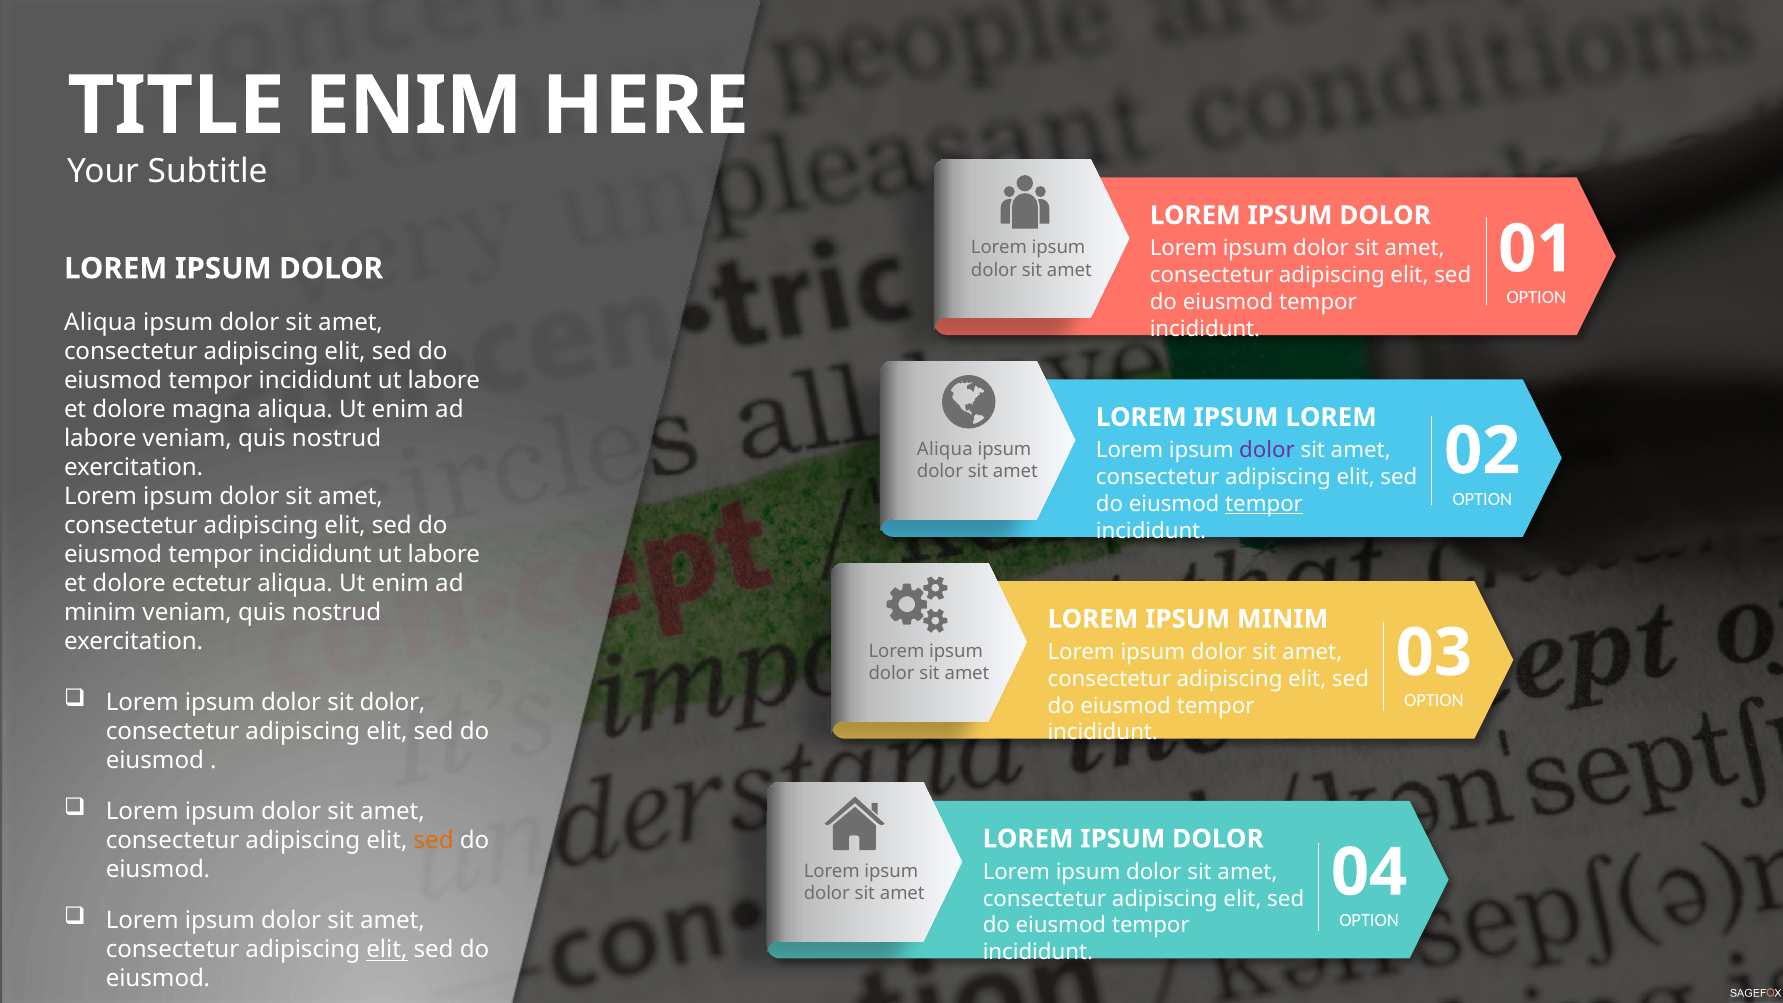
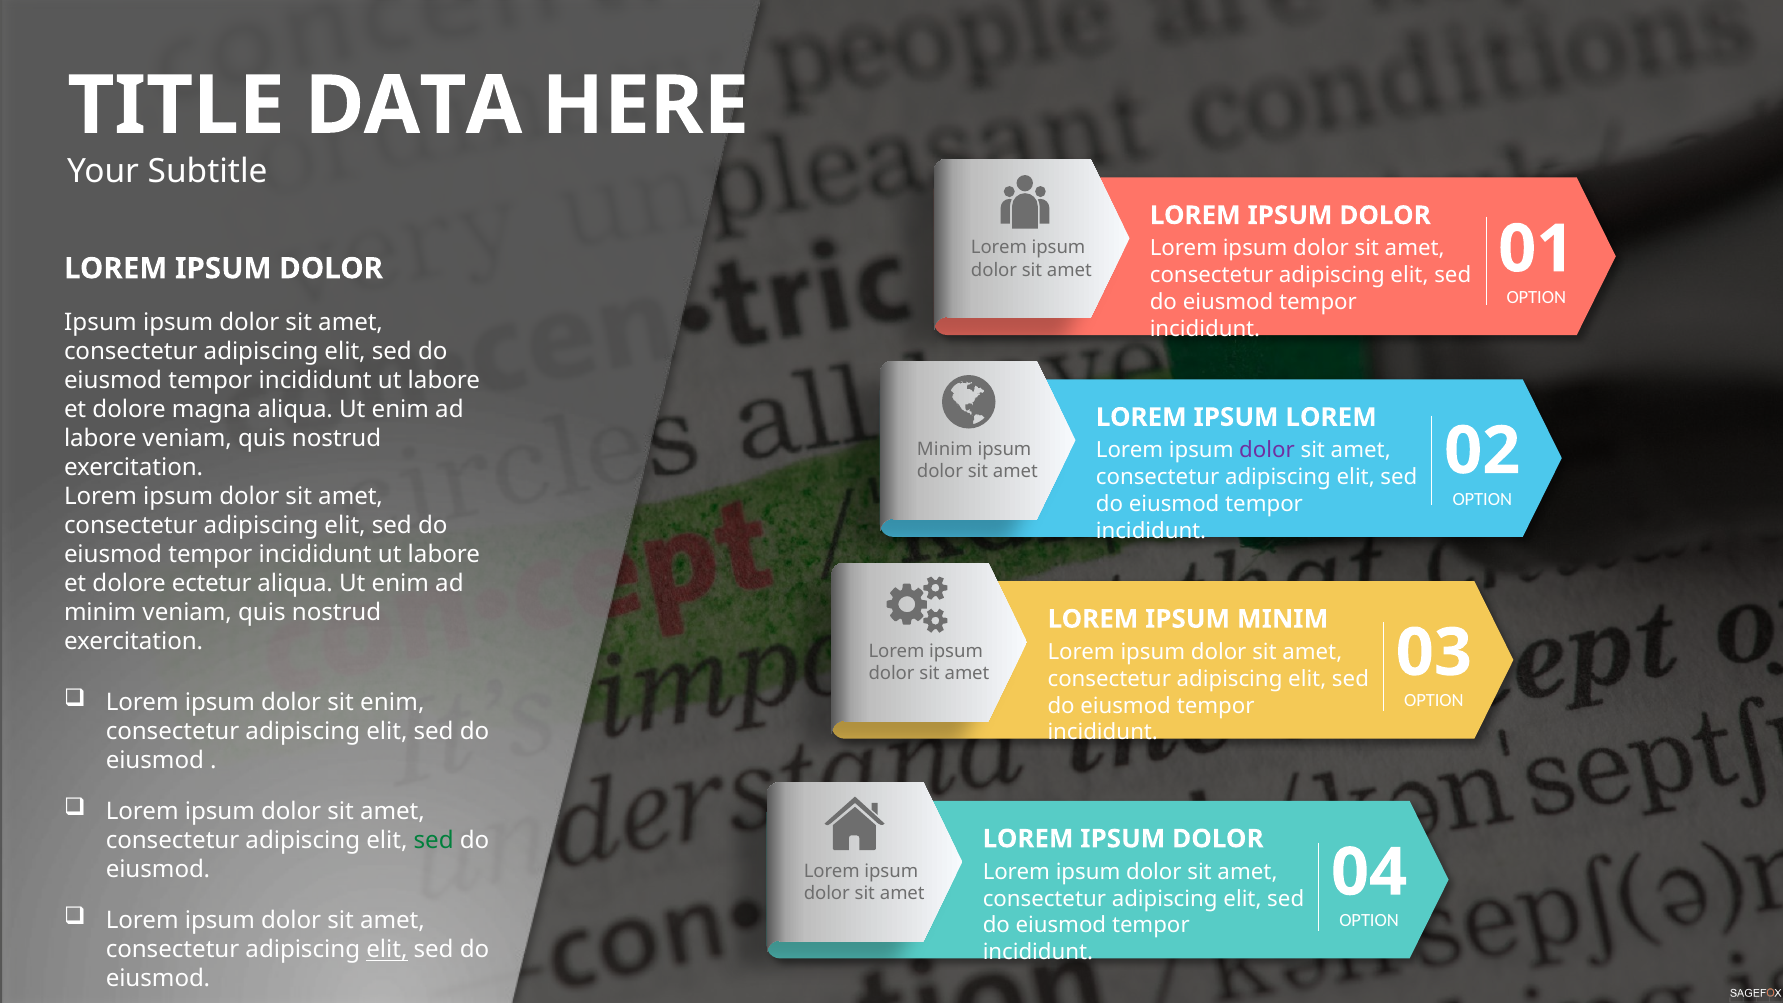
ENIM: ENIM -> DATA (413, 106)
Aliqua: Aliqua -> Ipsum (100, 323)
Aliqua: Aliqua -> Minim (945, 449)
tempor underline: present -> none (1264, 504)
sit dolor: dolor -> enim (392, 702)
sed colour: orange -> green (434, 840)
